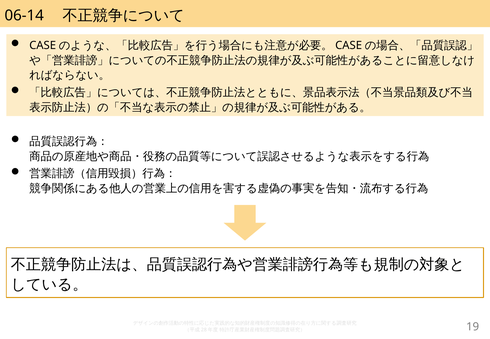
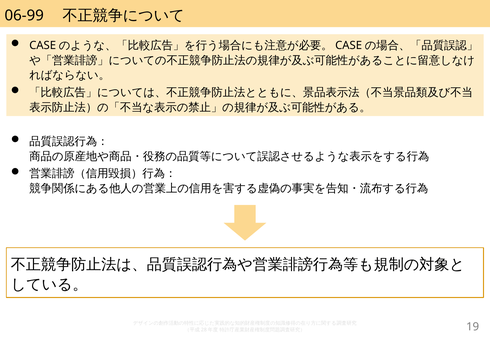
06-14: 06-14 -> 06-99 (24, 16)
